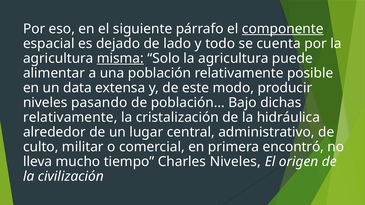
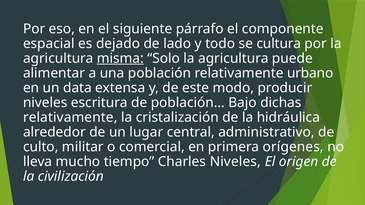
componente underline: present -> none (283, 29)
cuenta: cuenta -> cultura (279, 44)
posible: posible -> urbano (310, 73)
pasando: pasando -> escritura (99, 103)
encontró: encontró -> orígenes (293, 147)
